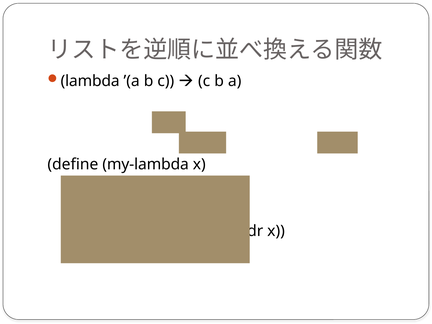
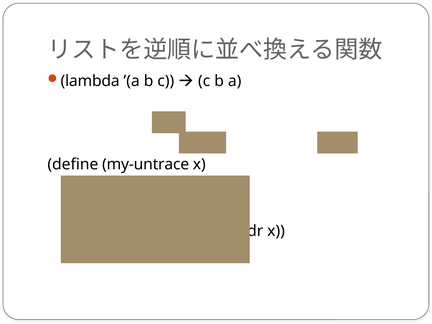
my-lambda: my-lambda -> my-untrace (146, 164)
